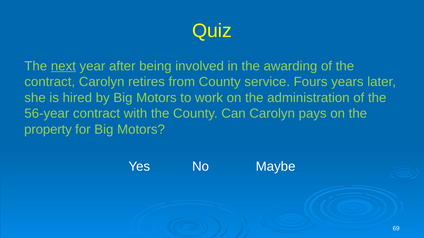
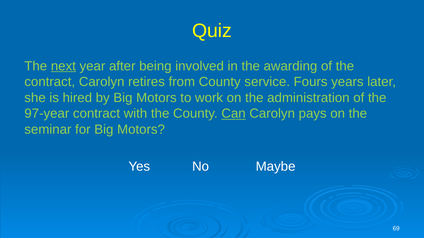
56-year: 56-year -> 97-year (47, 114)
Can underline: none -> present (234, 114)
property: property -> seminar (48, 130)
